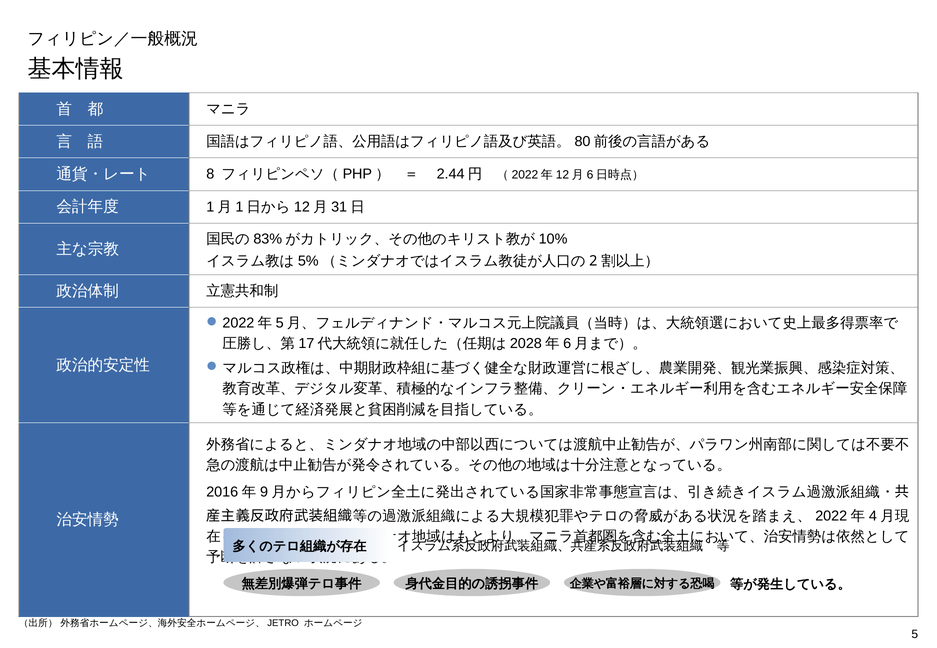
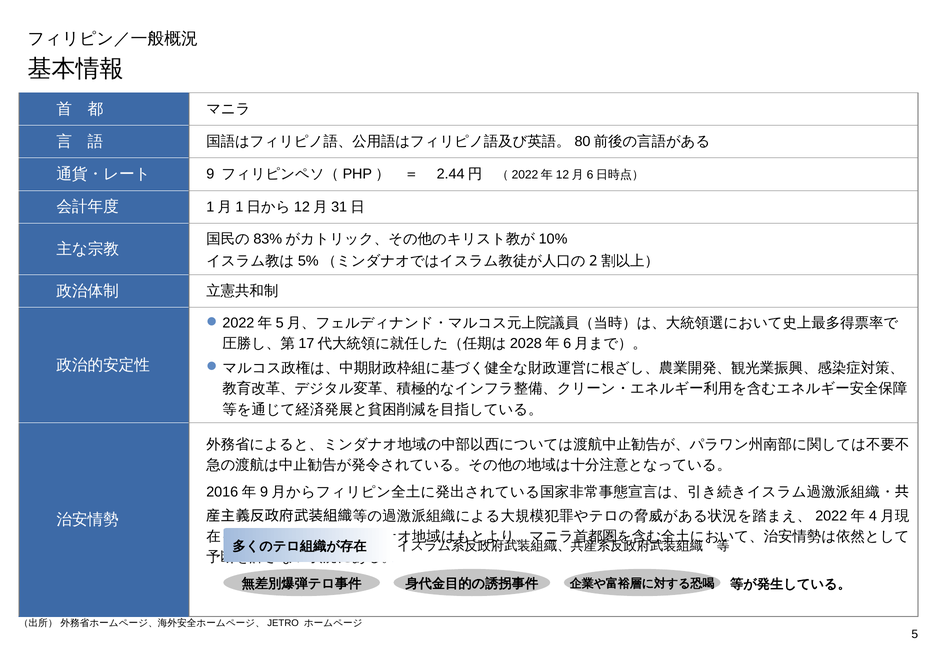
8: 8 -> 9 (210, 174)
